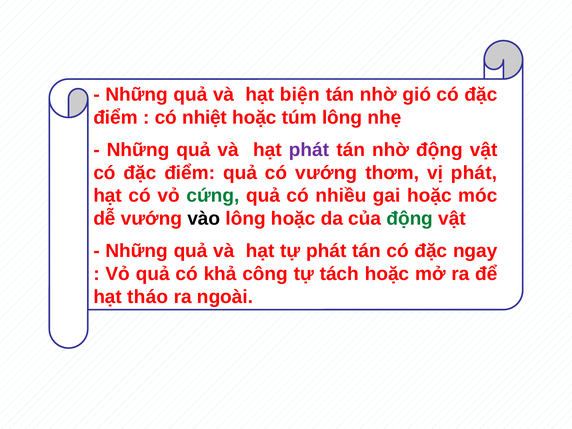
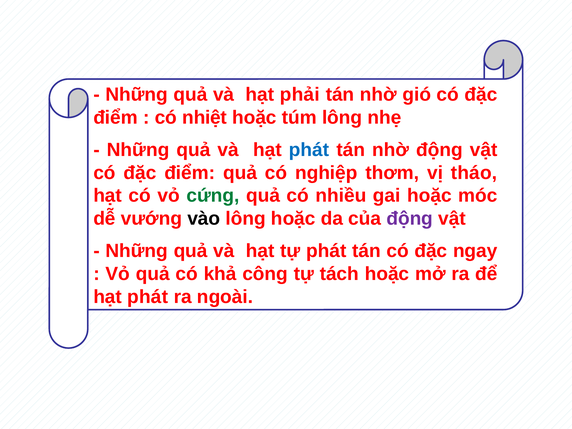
biện: biện -> phải (300, 95)
phát colour: purple -> blue (309, 150)
có vướng: vướng -> nghiệp (326, 173)
vị phát: phát -> tháo (474, 173)
động colour: green -> purple (410, 219)
tháo: tháo -> phát (148, 297)
